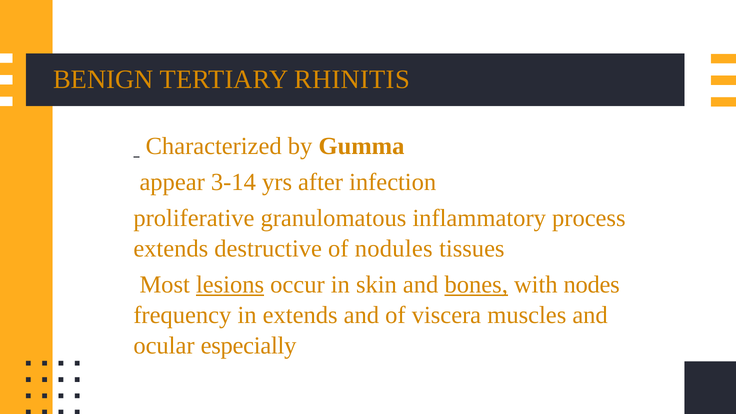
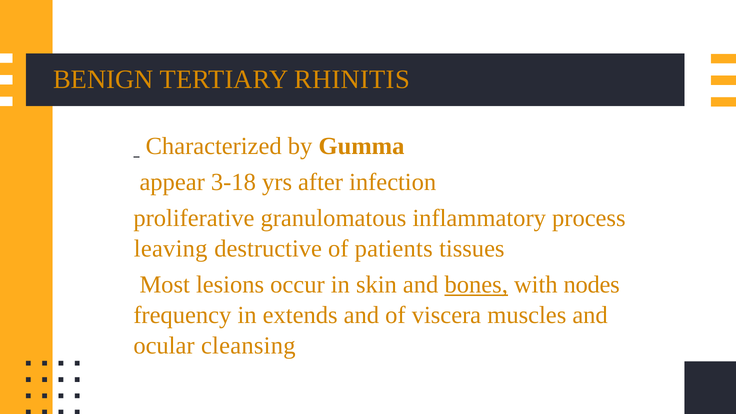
3-14: 3-14 -> 3-18 (233, 182)
extends: extends -> leaving (171, 249)
nodules: nodules -> patients (394, 249)
lesions underline: present -> none (230, 285)
especially: especially -> cleansing (248, 345)
